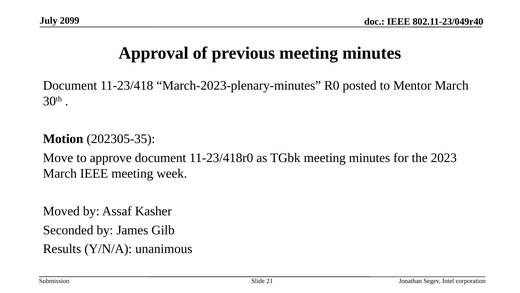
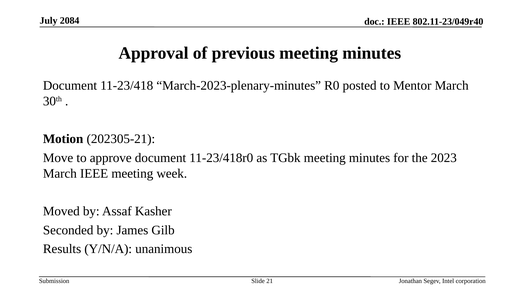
2099: 2099 -> 2084 (70, 21)
202305-35: 202305-35 -> 202305-21 (121, 139)
